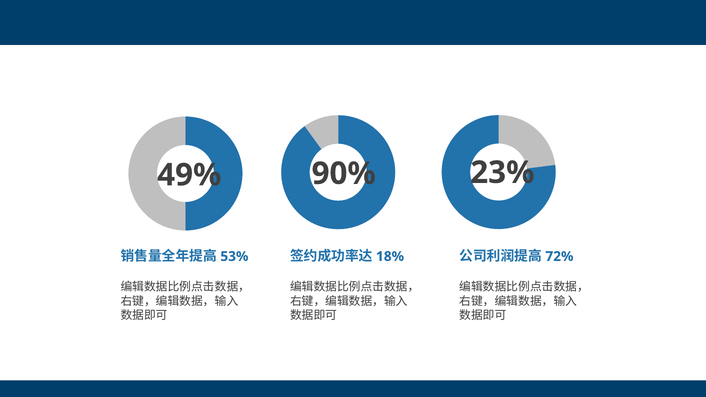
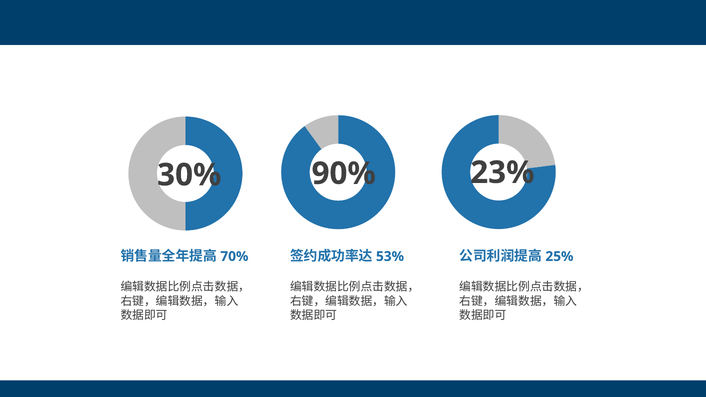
49%: 49% -> 30% (189, 175)
53%: 53% -> 70% (234, 257)
18%: 18% -> 53% (390, 257)
72%: 72% -> 25% (559, 257)
